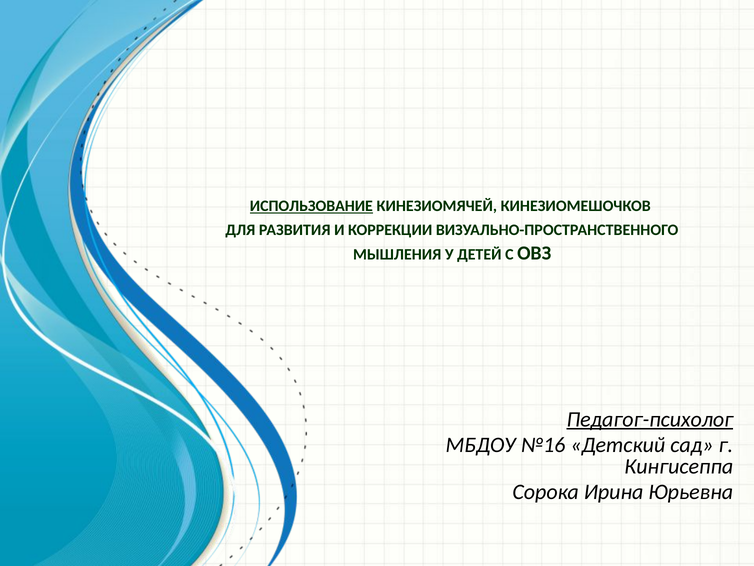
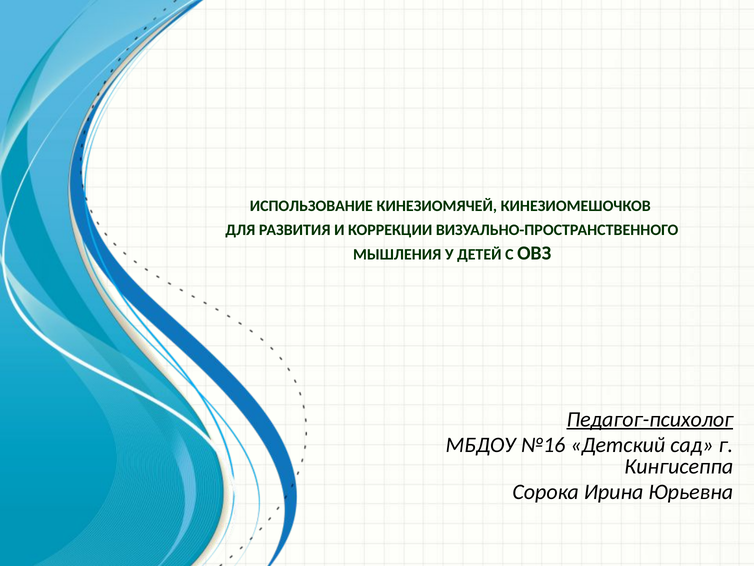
ИСПОЛЬЗОВАНИЕ underline: present -> none (311, 206)
